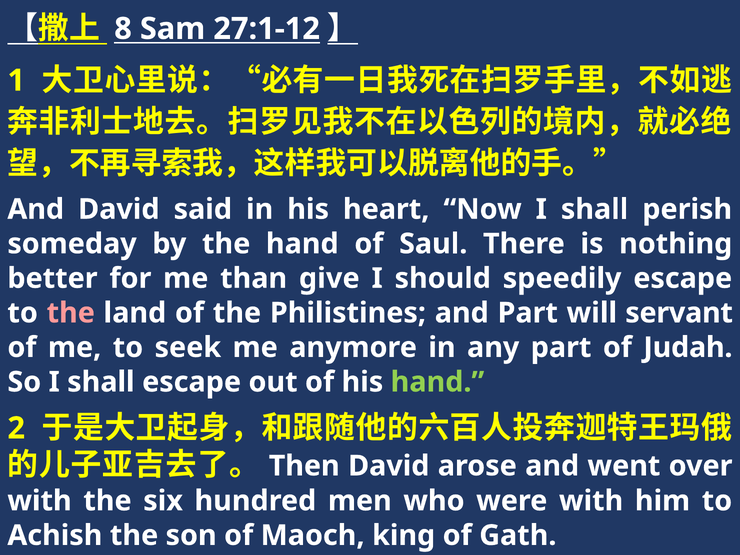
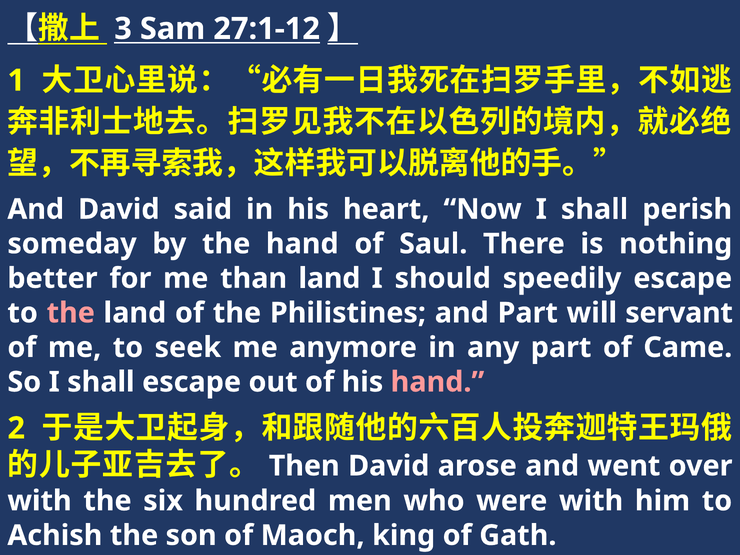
8: 8 -> 3 (123, 29)
than give: give -> land (329, 278)
Judah: Judah -> Came (688, 347)
hand colour: light green -> pink (437, 382)
